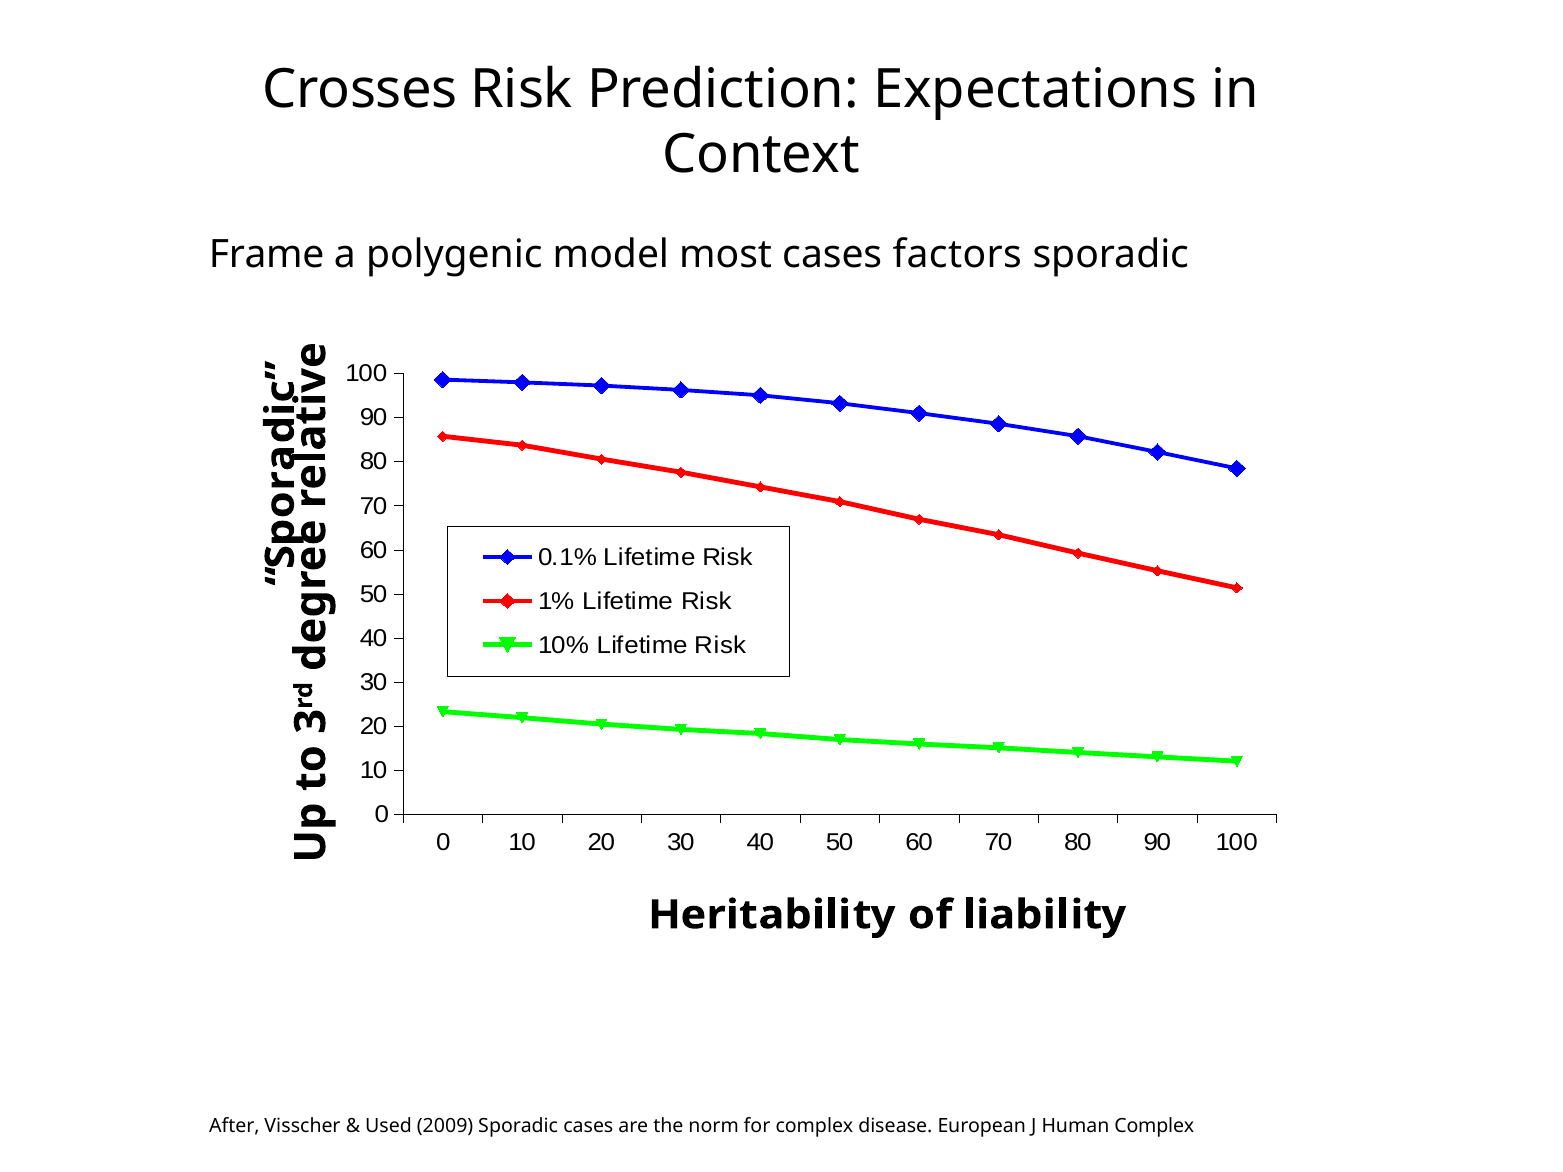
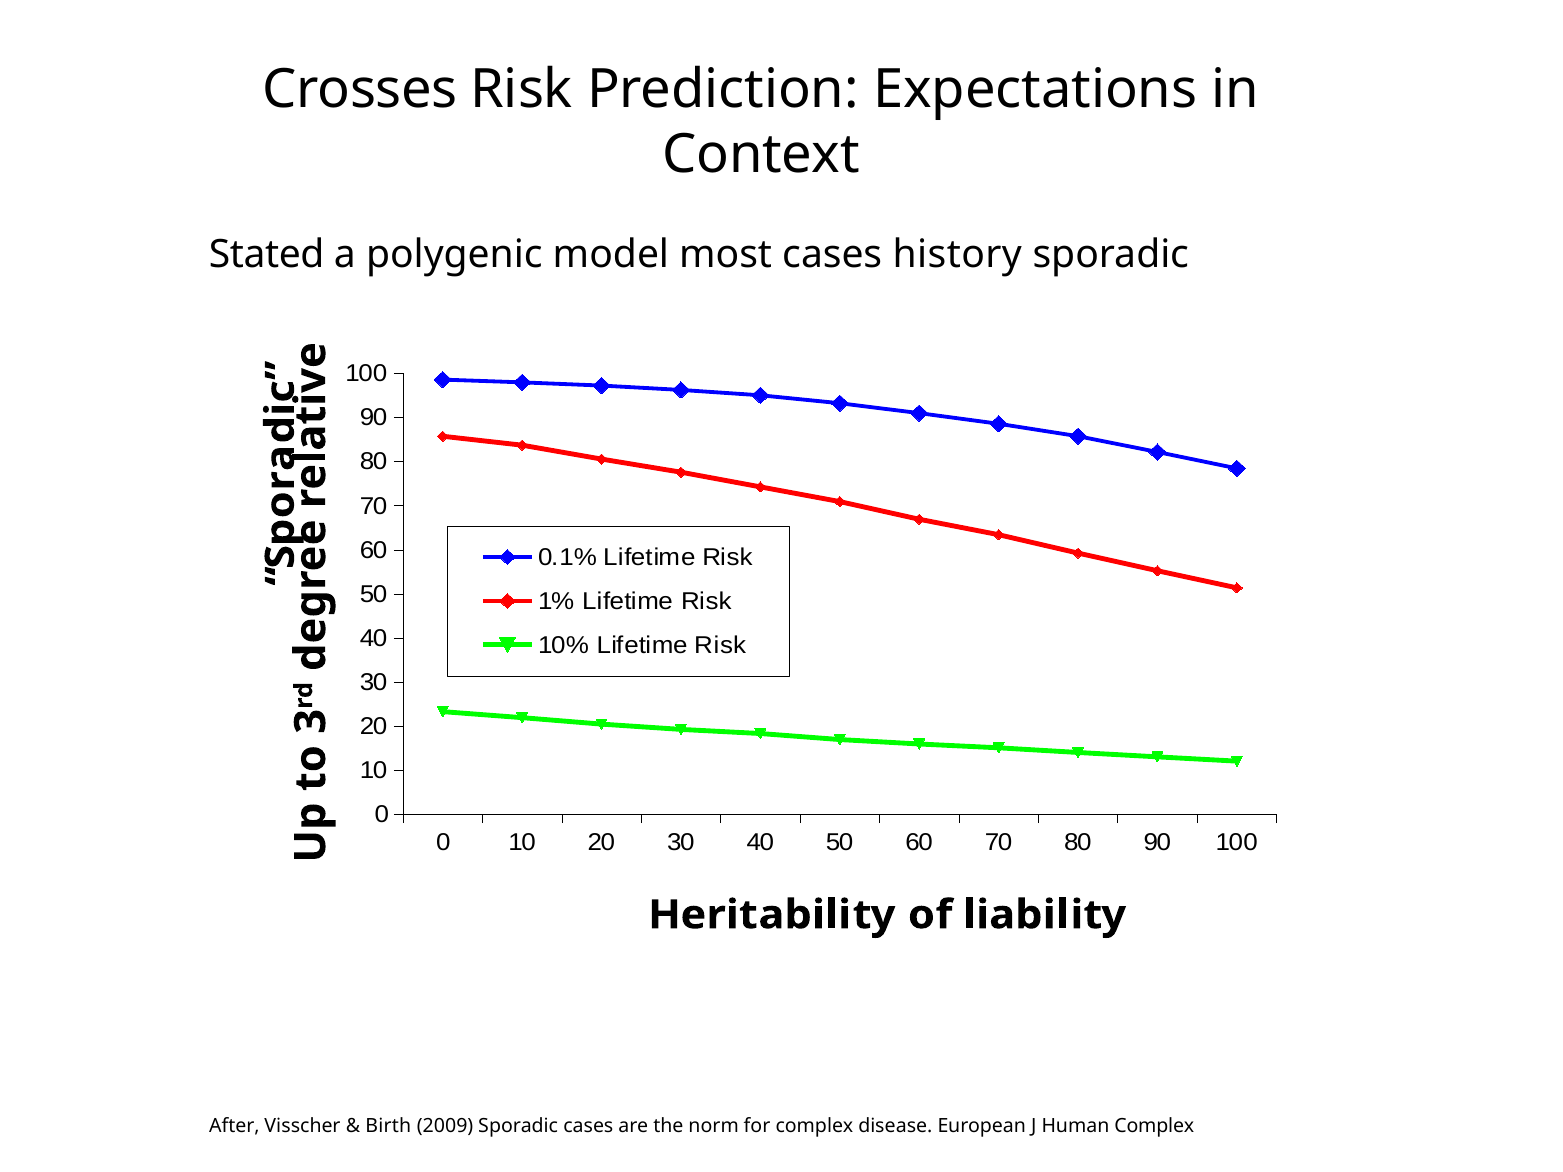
Frame: Frame -> Stated (267, 255)
factors: factors -> history (957, 255)
Used: Used -> Birth (388, 1126)
